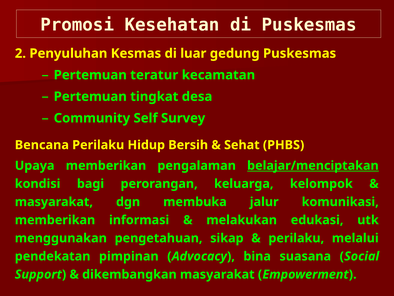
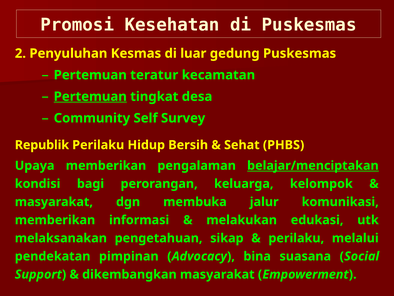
Pertemuan underline: none -> present (90, 96)
Bencana: Bencana -> Republik (42, 145)
menggunakan: menggunakan -> melaksanakan (61, 238)
